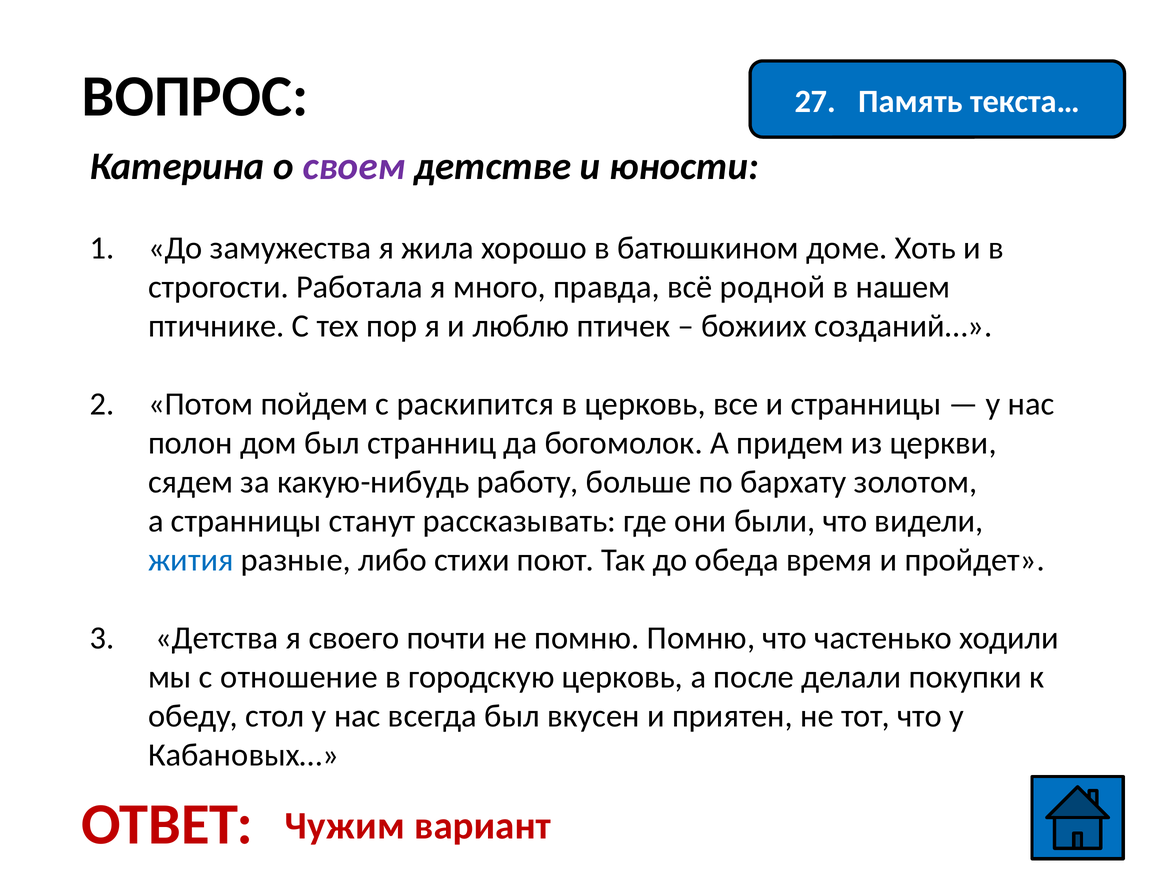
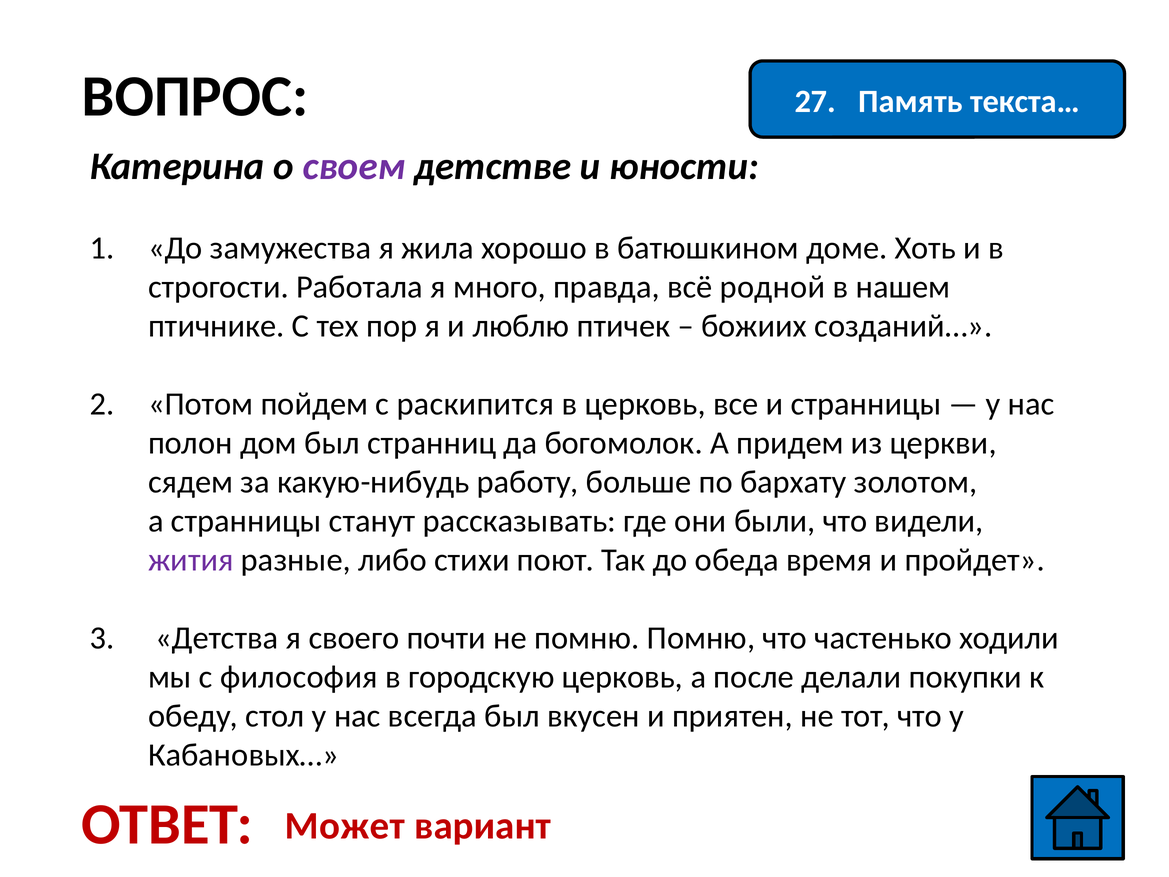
жития colour: blue -> purple (191, 560)
отношение: отношение -> философия (299, 677)
Чужим: Чужим -> Может (345, 825)
